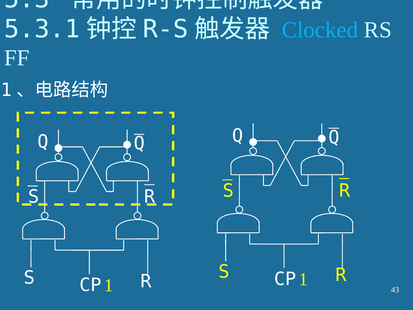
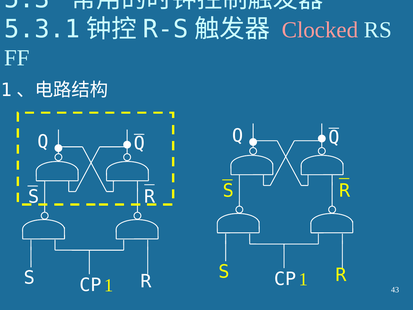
Clocked colour: light blue -> pink (320, 30)
